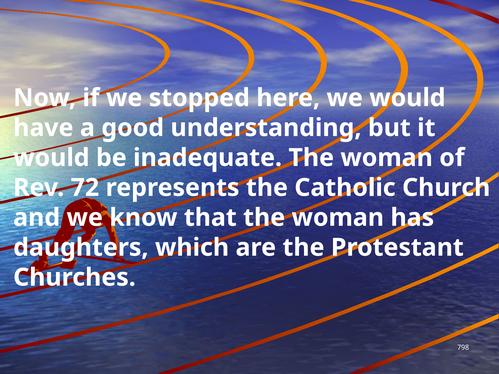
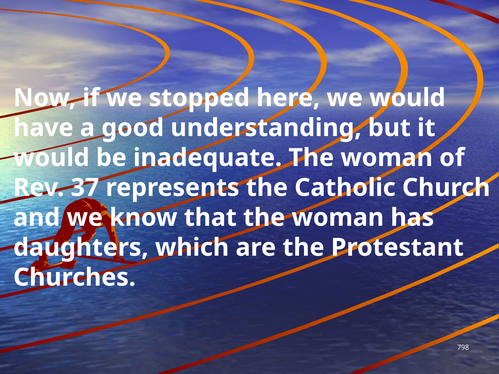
72: 72 -> 37 (85, 188)
